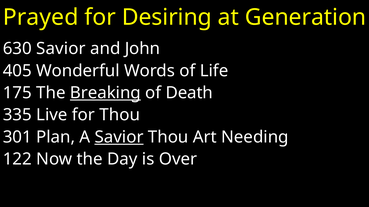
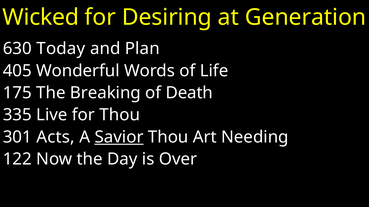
Prayed: Prayed -> Wicked (41, 17)
630 Savior: Savior -> Today (61, 49)
John: John -> Plan (142, 49)
Breaking underline: present -> none (105, 93)
Plan: Plan -> Acts (56, 137)
